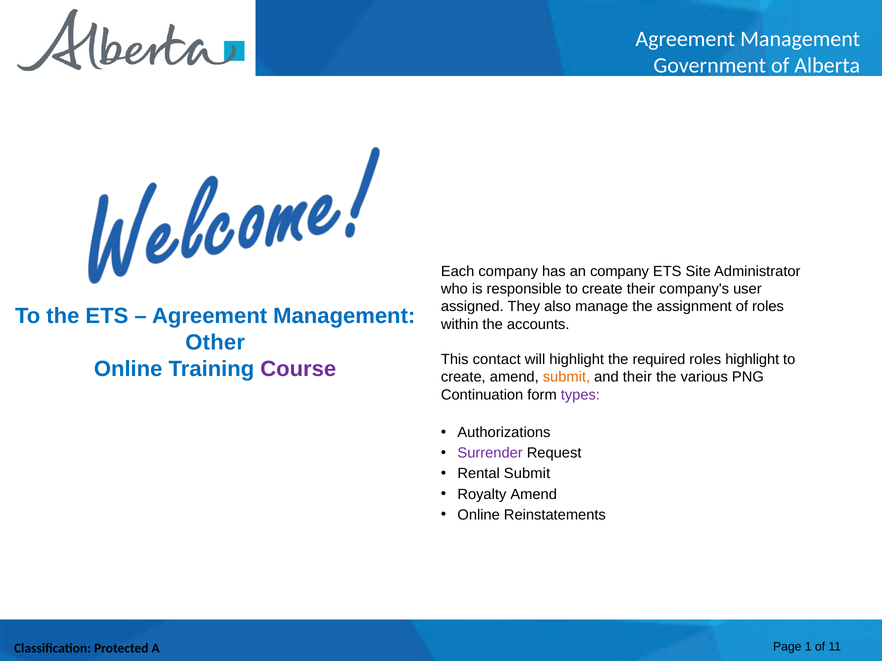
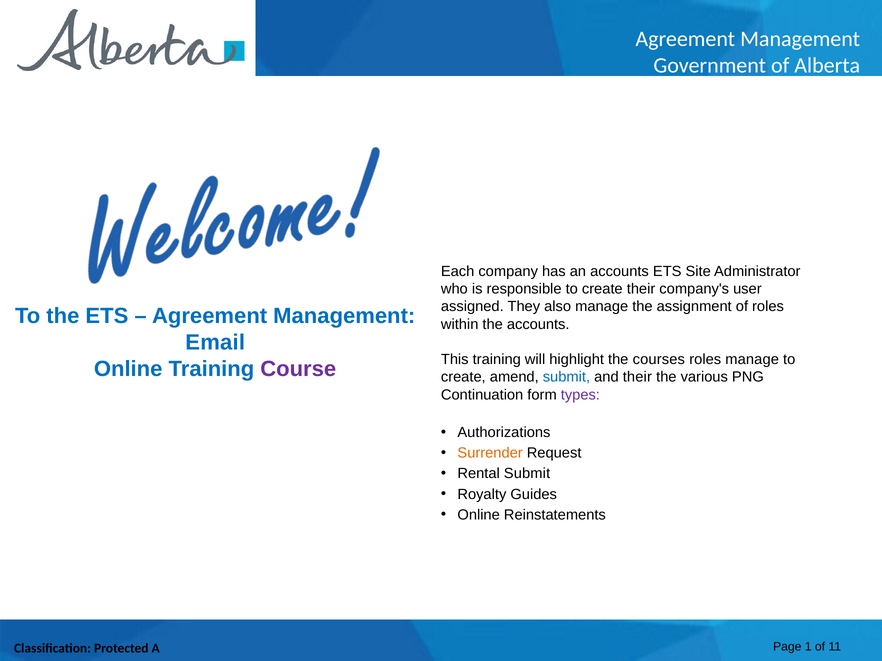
an company: company -> accounts (619, 272)
Other: Other -> Email (215, 343)
This contact: contact -> training (497, 360)
required: required -> courses (659, 360)
roles highlight: highlight -> manage (752, 360)
submit colour: orange -> blue (566, 377)
Surrender colour: purple -> orange (490, 453)
Royalty Amend: Amend -> Guides (534, 495)
